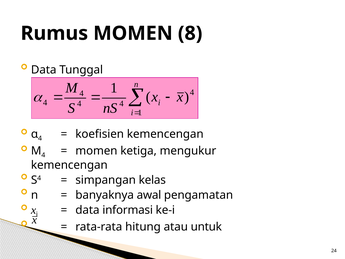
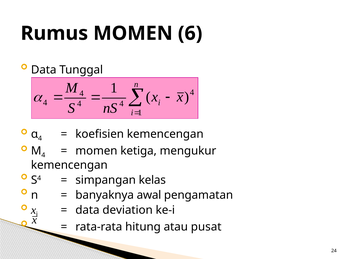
8: 8 -> 6 (190, 33)
informasi: informasi -> deviation (128, 210)
untuk: untuk -> pusat (206, 227)
